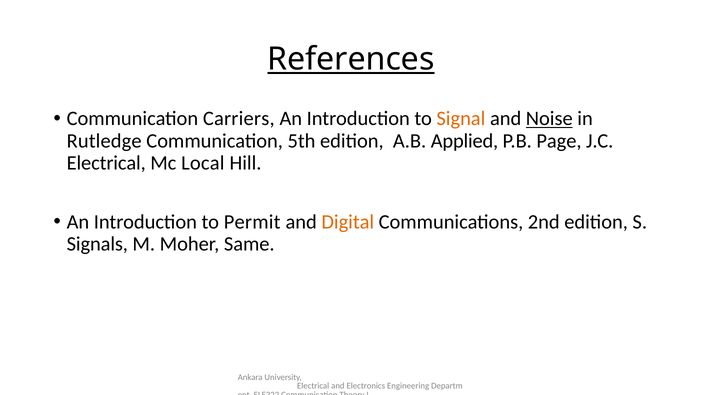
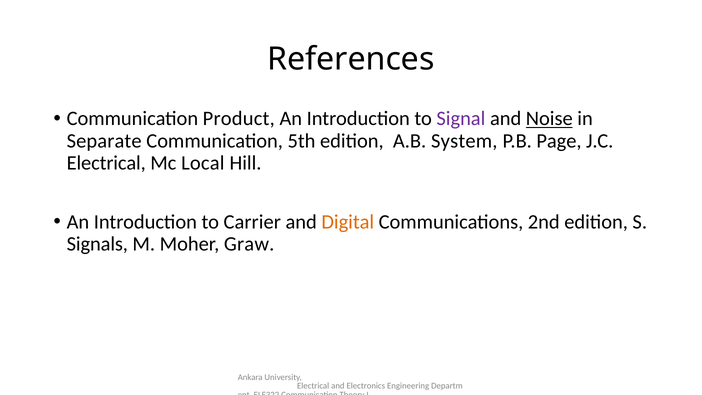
References underline: present -> none (351, 59)
Carriers: Carriers -> Product (239, 119)
Signal colour: orange -> purple (461, 119)
Rutledge: Rutledge -> Separate (104, 141)
Applied: Applied -> System (464, 141)
Permit: Permit -> Carrier (252, 222)
Same: Same -> Graw (249, 244)
